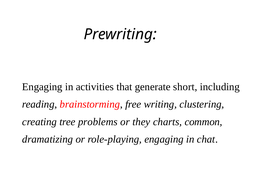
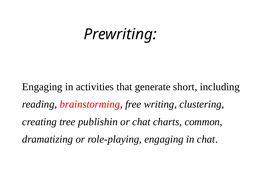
problems: problems -> publishin (98, 122)
or they: they -> chat (141, 122)
